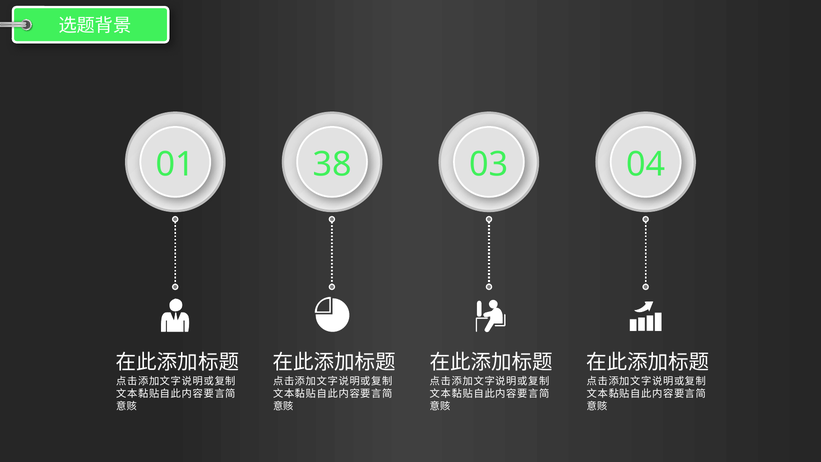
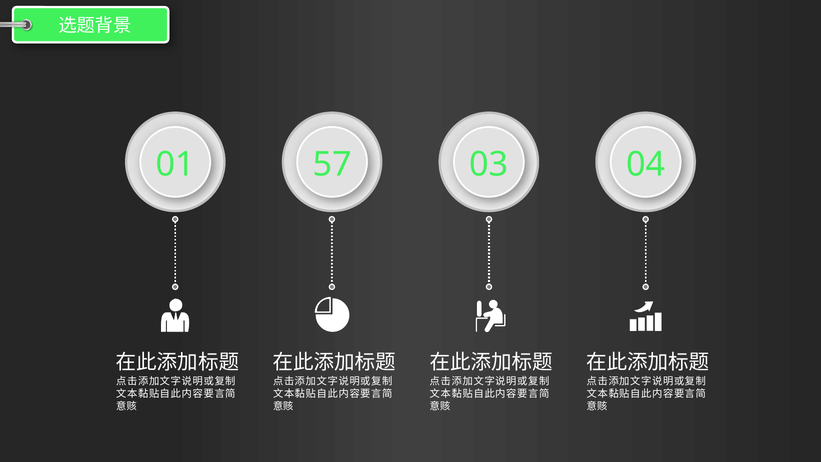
38: 38 -> 57 (332, 165)
